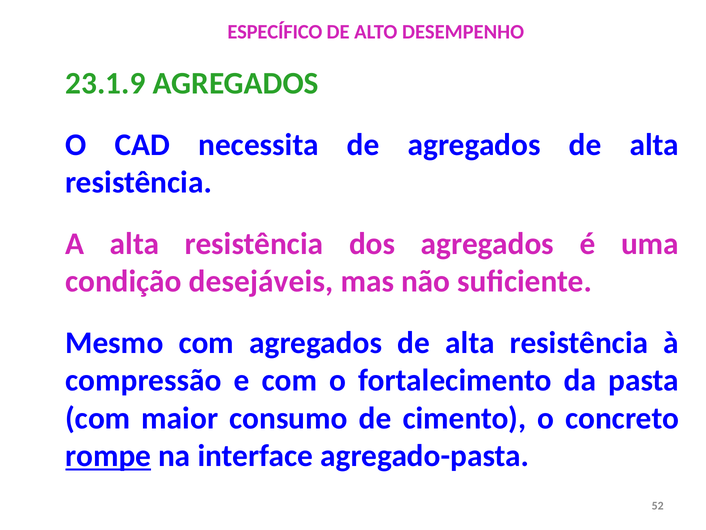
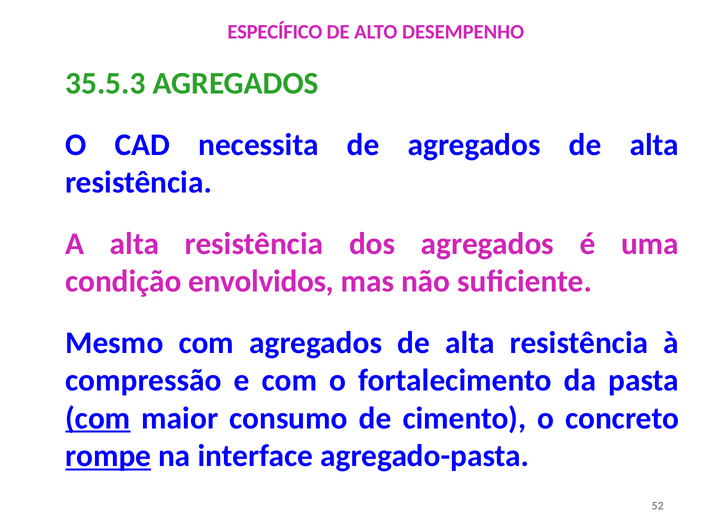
23.1.9: 23.1.9 -> 35.5.3 (105, 84)
desejáveis: desejáveis -> envolvidos (261, 281)
com underline: none -> present (98, 418)
